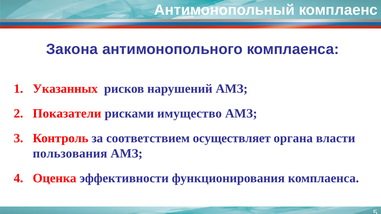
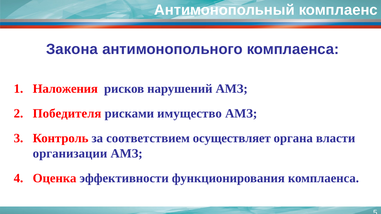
Указанных: Указанных -> Наложения (65, 89)
Показатели: Показатели -> Победителя (67, 114)
пользования: пользования -> организации (70, 154)
